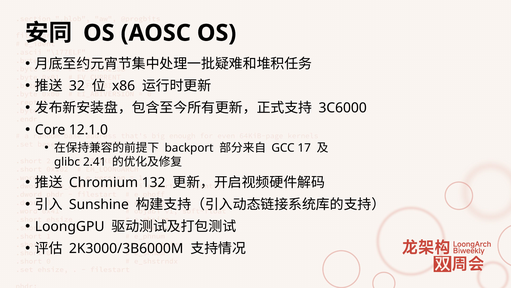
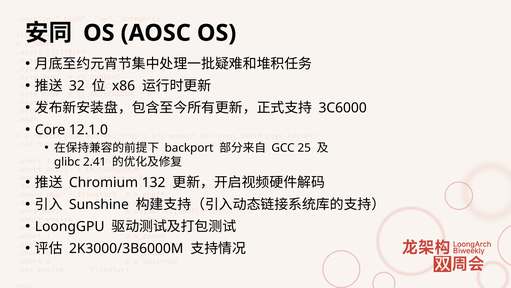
17: 17 -> 25 (304, 148)
